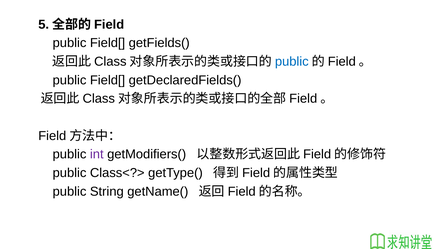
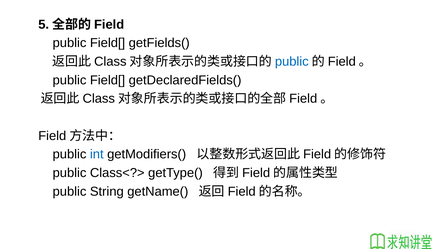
int colour: purple -> blue (97, 155)
